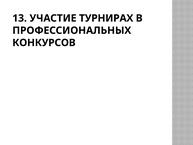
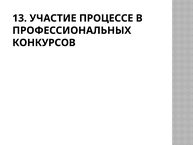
ТУРНИРАХ: ТУРНИРАХ -> ПРОЦЕССЕ (106, 18)
